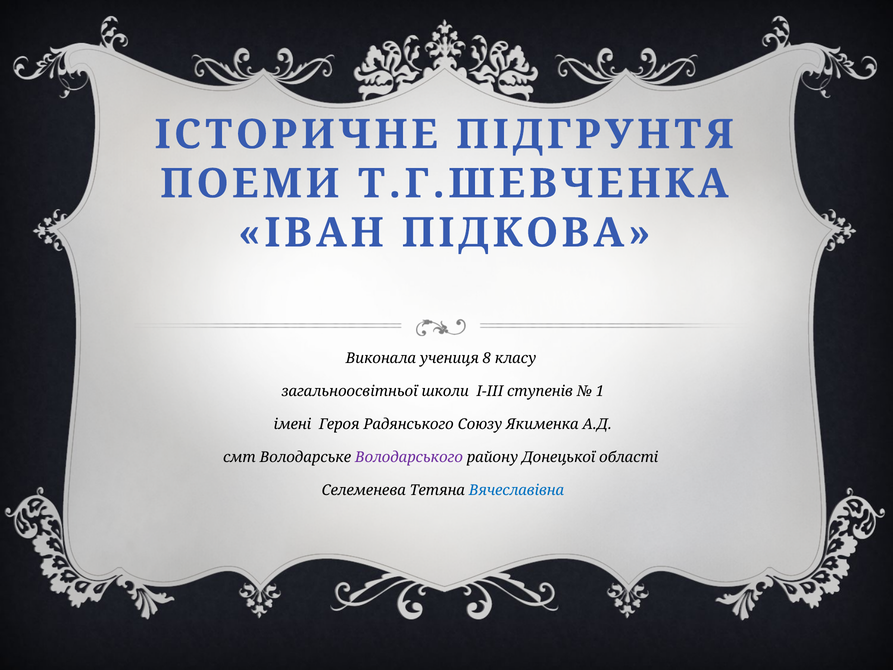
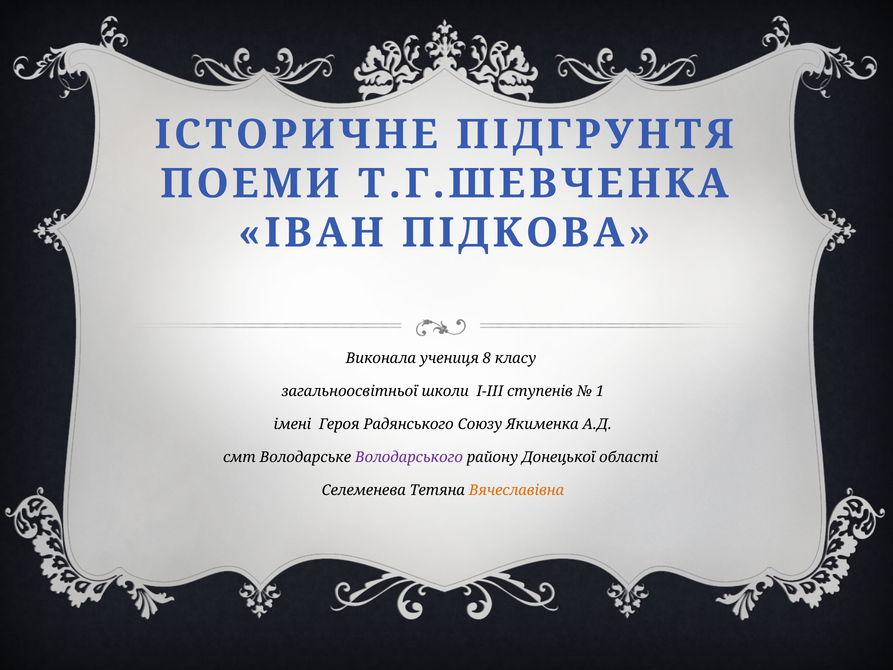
Вячеславівна colour: blue -> orange (516, 490)
